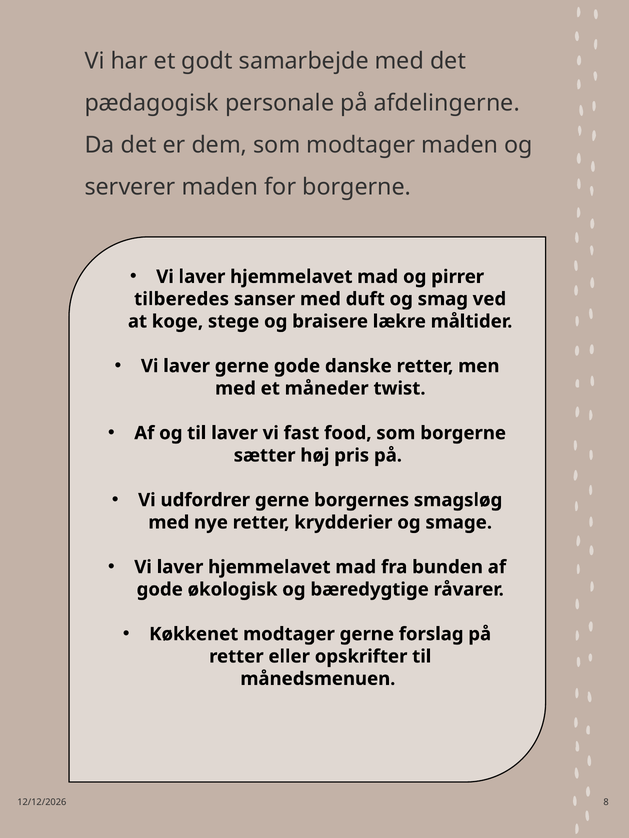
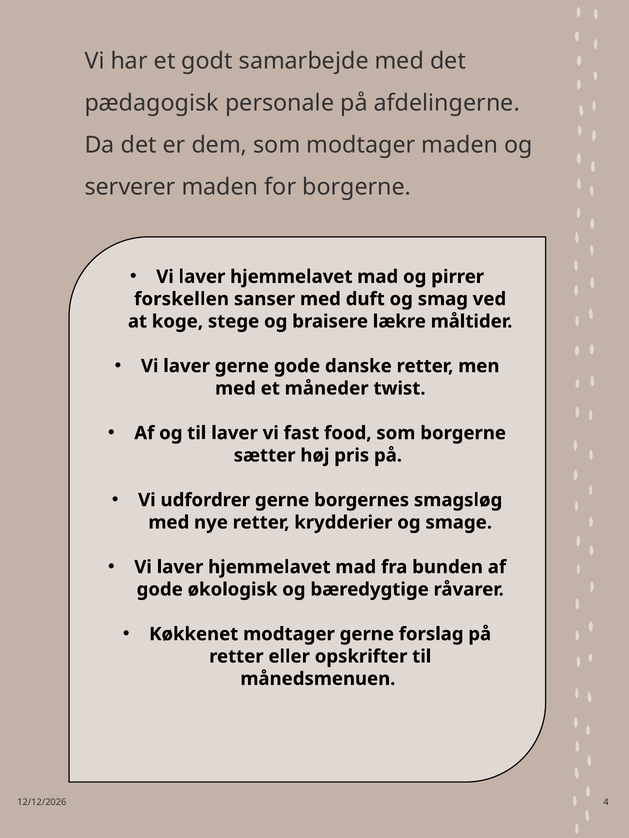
tilberedes: tilberedes -> forskellen (182, 299)
8: 8 -> 4 (606, 803)
